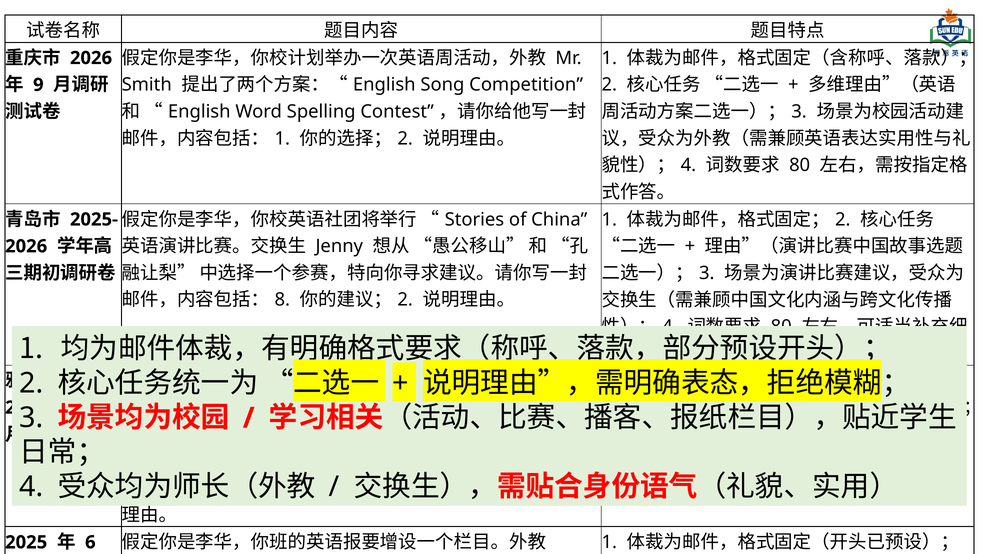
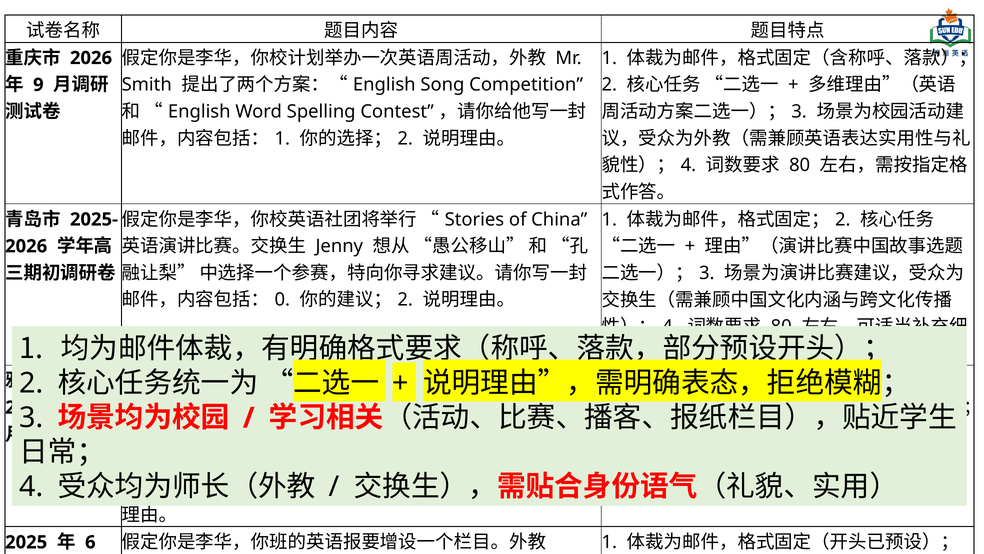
8: 8 -> 0 (282, 300)
